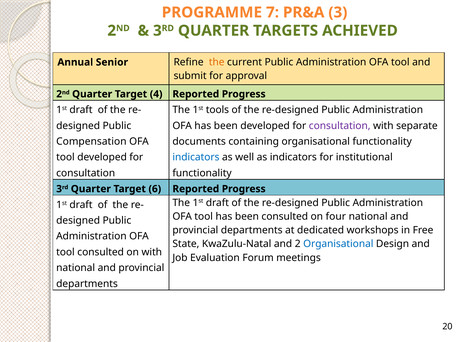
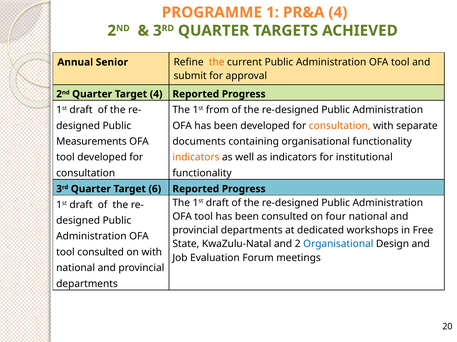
7: 7 -> 1 (273, 12)
PR&A 3: 3 -> 4 (338, 12)
tools: tools -> from (217, 110)
consultation colour: purple -> orange (340, 126)
Compensation: Compensation -> Measurements (91, 142)
indicators colour: blue -> orange (196, 158)
